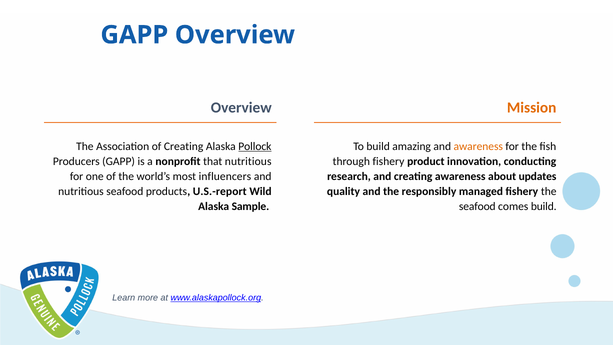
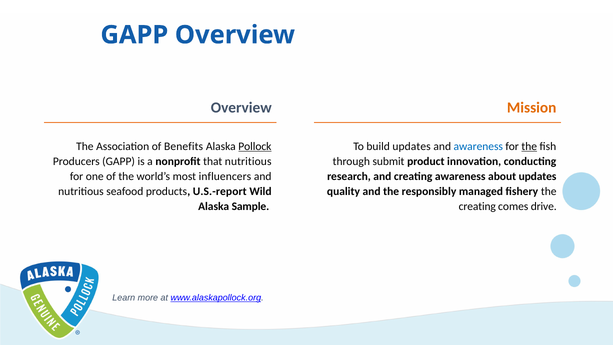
of Creating: Creating -> Benefits (184, 146)
build amazing: amazing -> updates (412, 146)
awareness colour: orange -> blue (478, 146)
the underline: none -> present (529, 146)
through fishery: fishery -> submit (388, 161)
seafood: seafood -> creating (477, 206)
comes build: build -> drive (544, 206)
